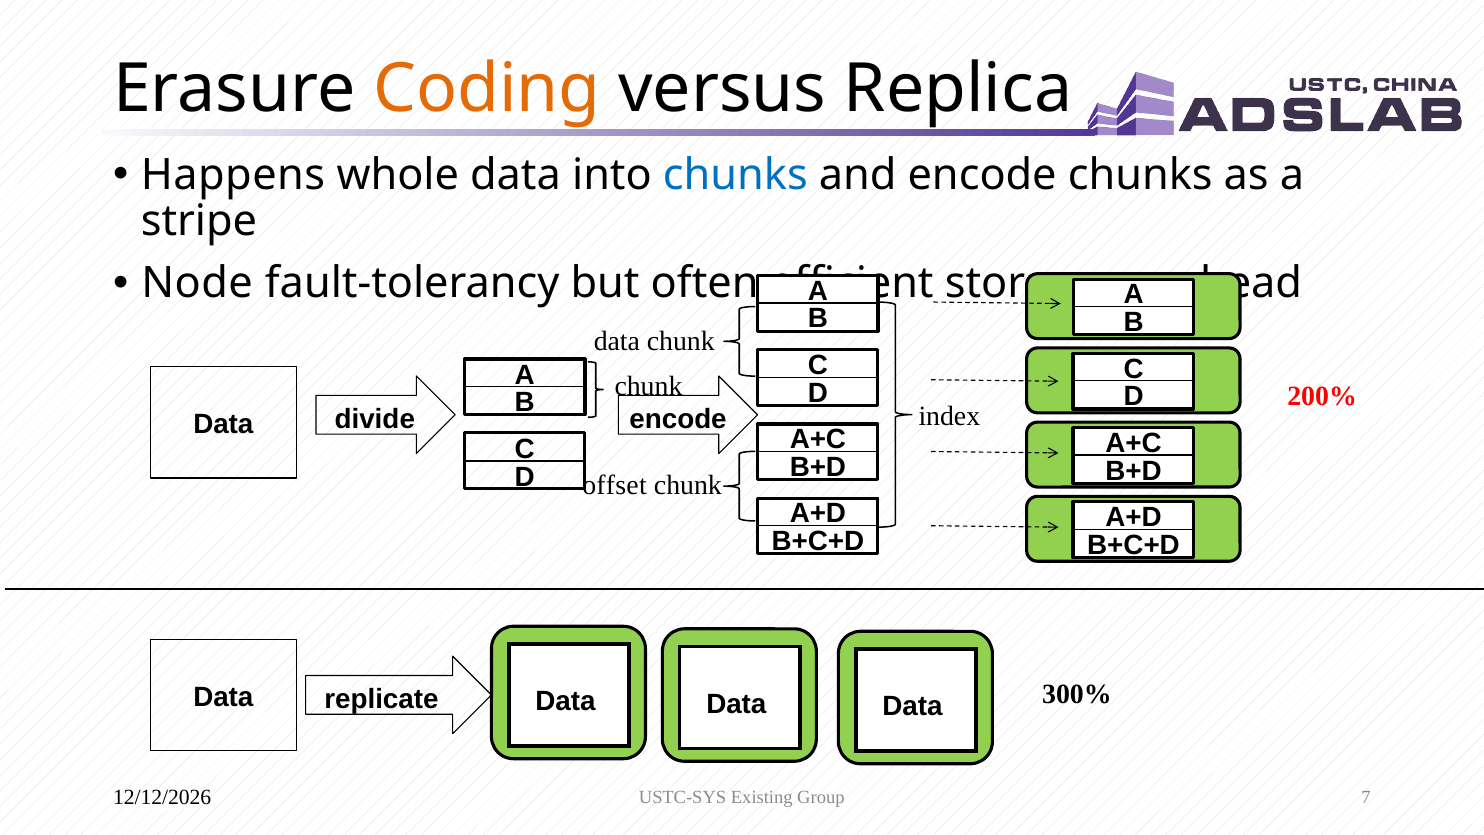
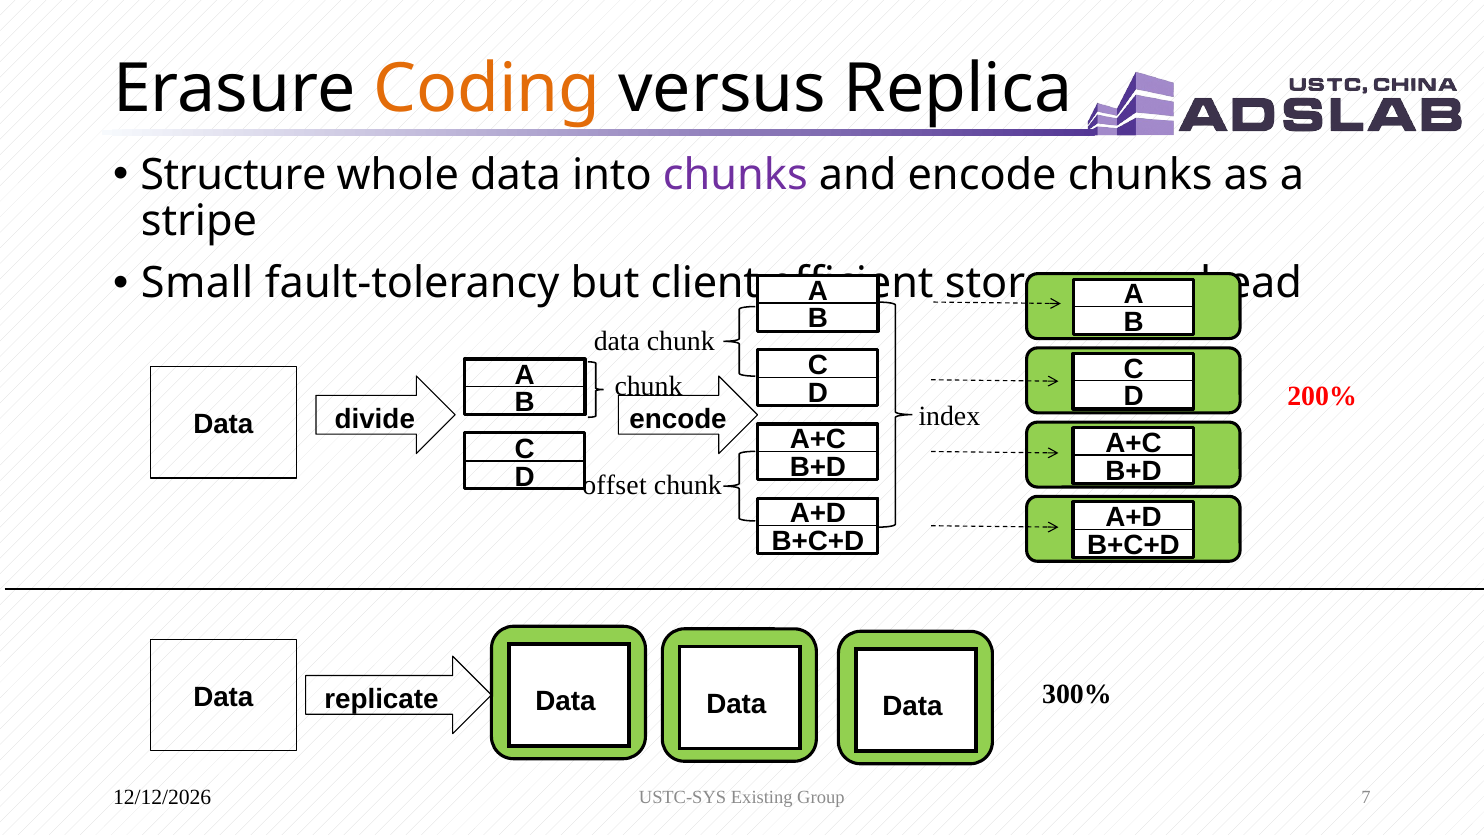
Happens: Happens -> Structure (233, 175)
chunks colour: blue -> purple (735, 175)
Node: Node -> Small (197, 284)
often: often -> client (705, 284)
